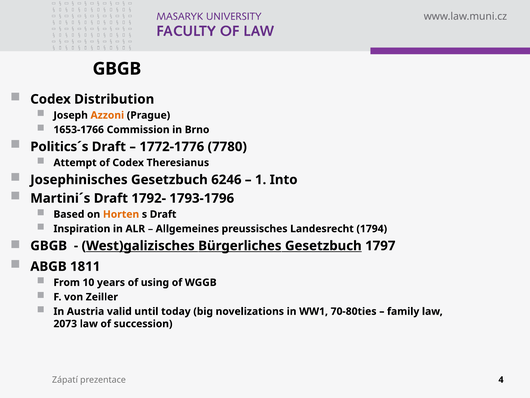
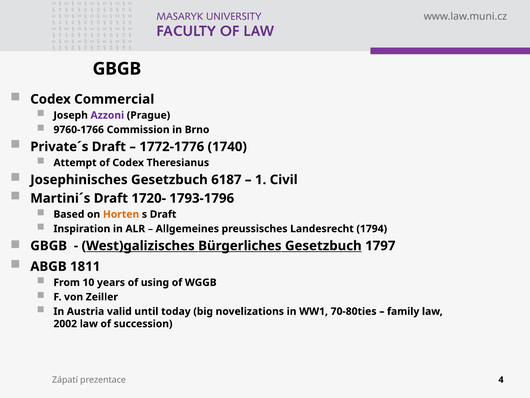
Distribution: Distribution -> Commercial (114, 99)
Azzoni colour: orange -> purple (107, 115)
1653-1766: 1653-1766 -> 9760-1766 (79, 130)
Politics´s: Politics´s -> Private´s (59, 147)
7780: 7780 -> 1740 (227, 147)
6246: 6246 -> 6187 (226, 180)
Into: Into -> Civil (284, 180)
1792-: 1792- -> 1720- (149, 198)
2073: 2073 -> 2002 (65, 323)
